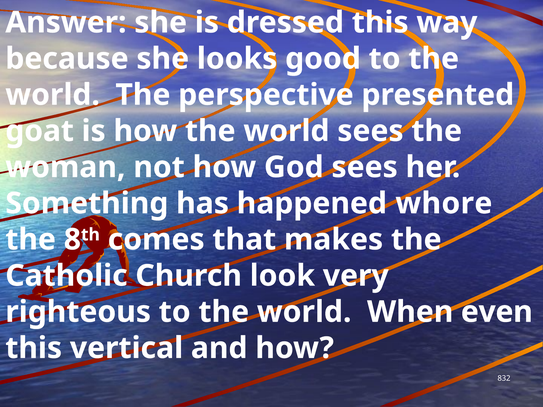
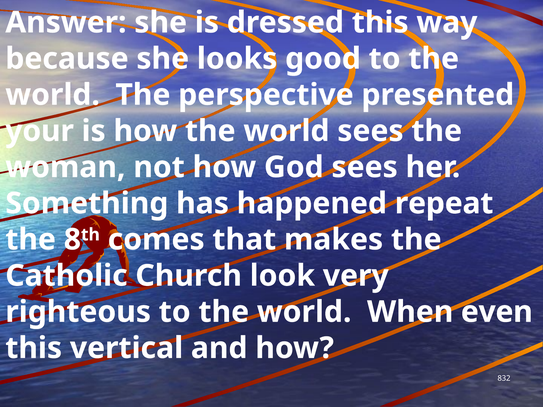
goat: goat -> your (40, 131)
whore: whore -> repeat (444, 204)
